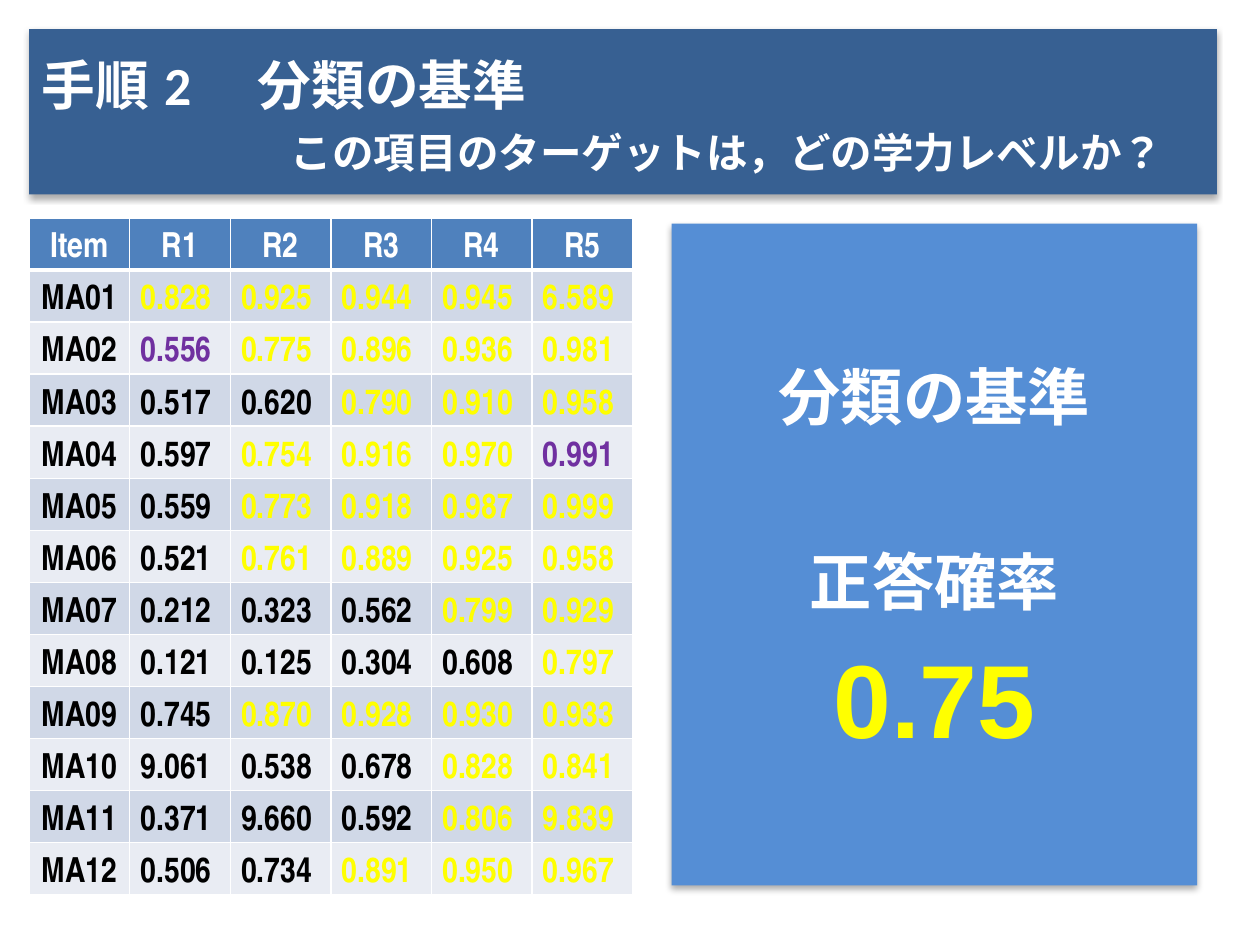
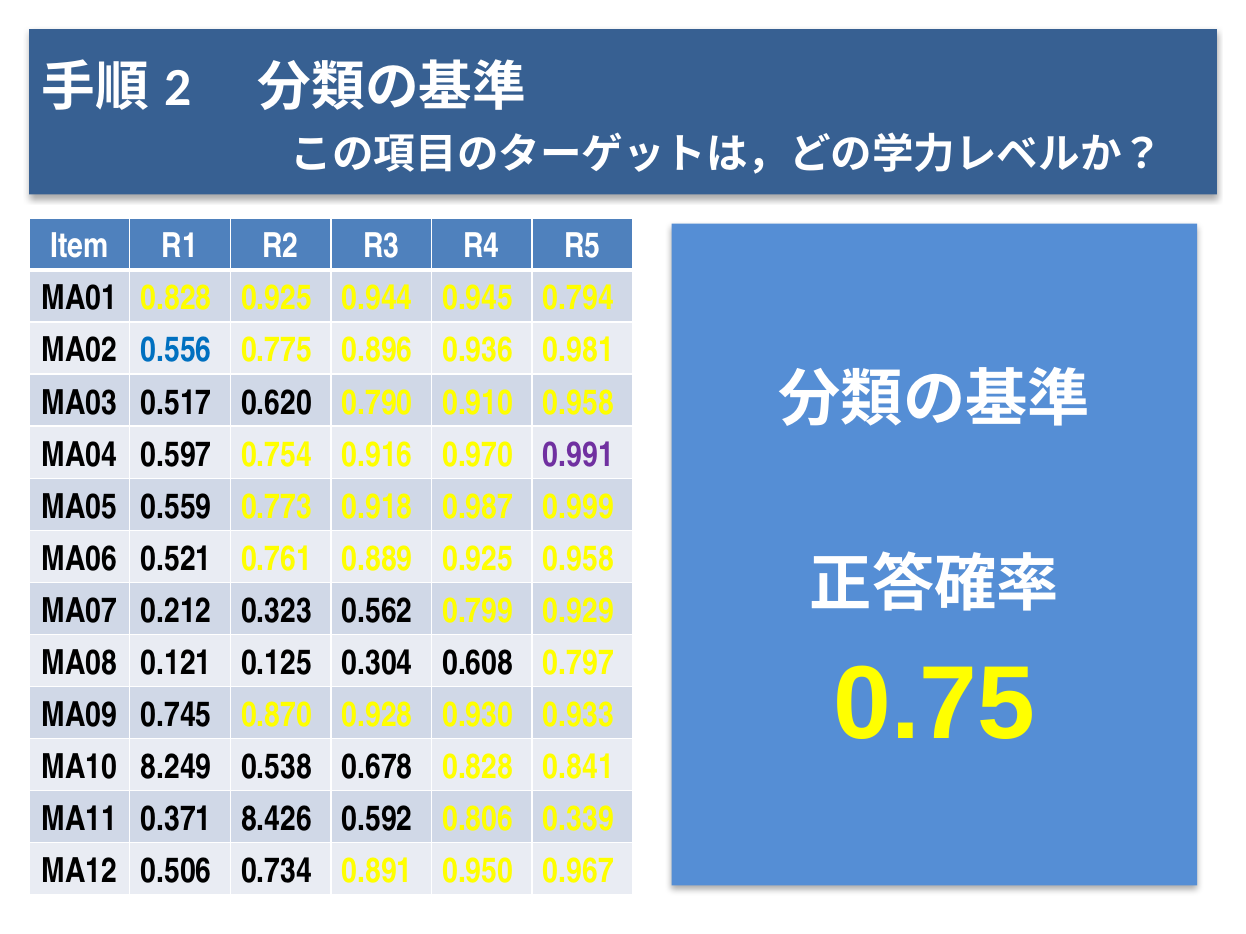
6.589: 6.589 -> 0.794 (578, 299)
0.556 colour: purple -> blue (176, 351)
9.061: 9.061 -> 8.249 (176, 768)
9.660: 9.660 -> 8.426 (277, 820)
9.839: 9.839 -> 0.339 (578, 820)
